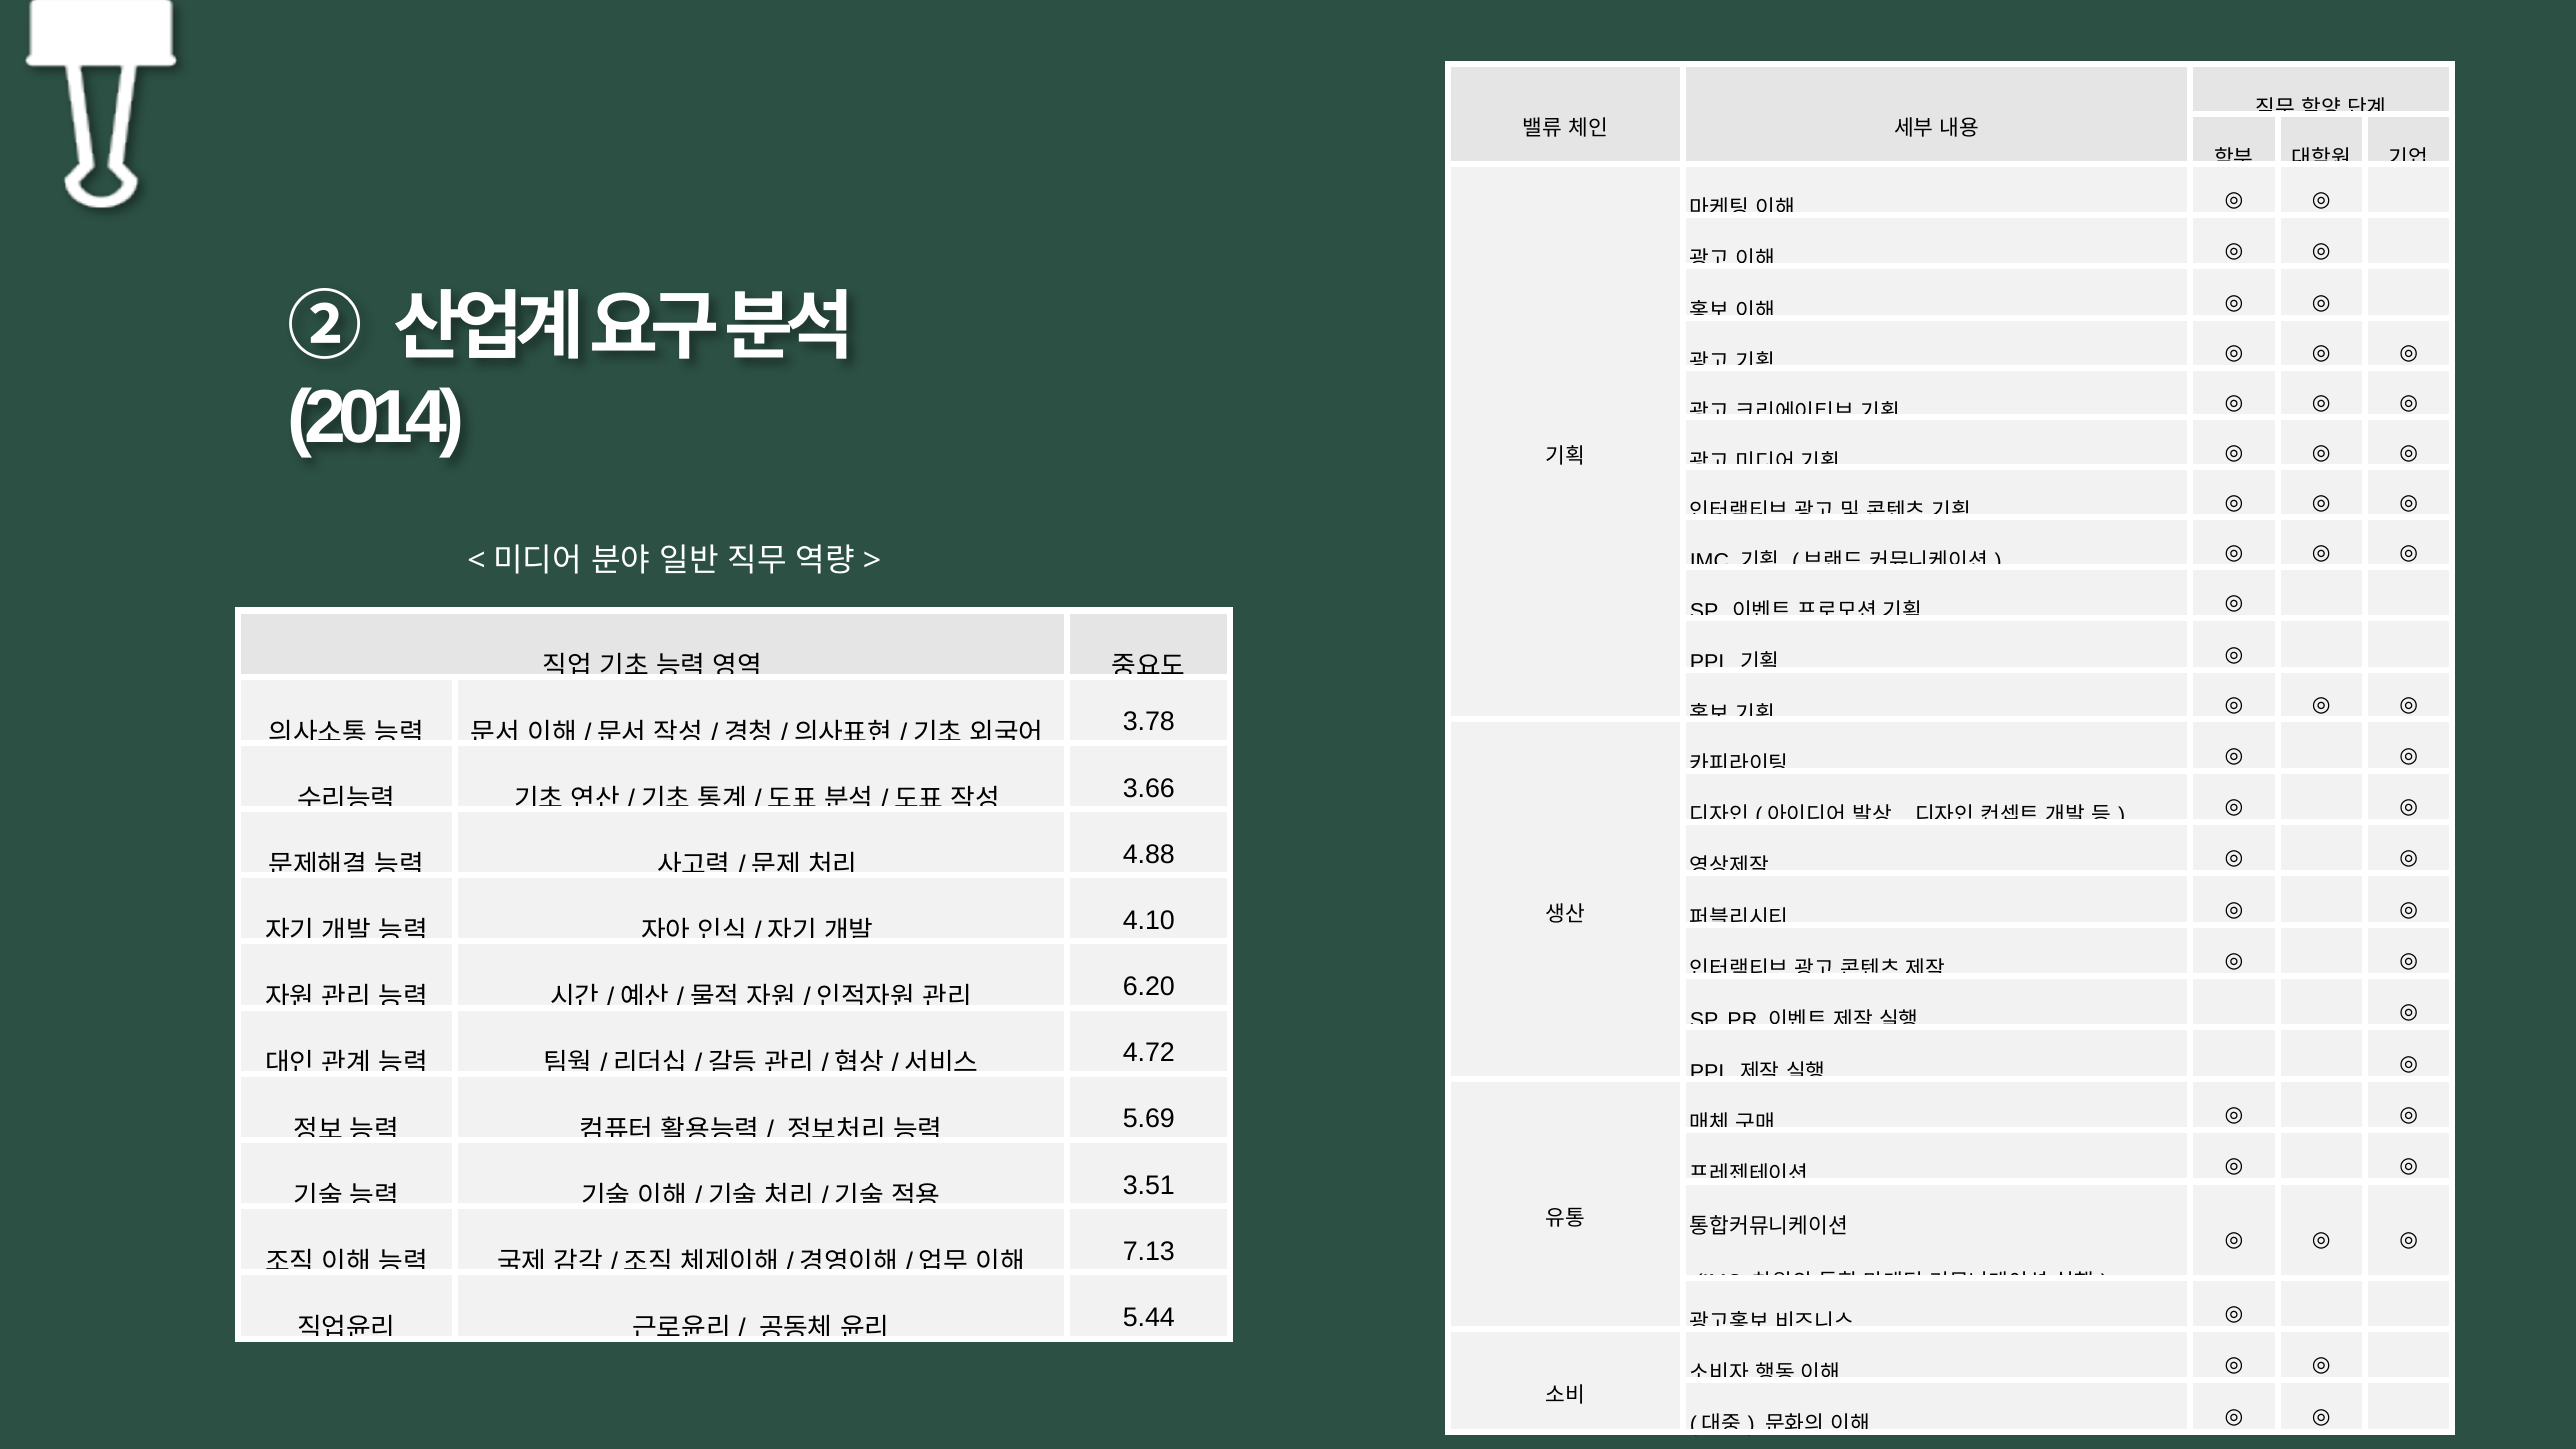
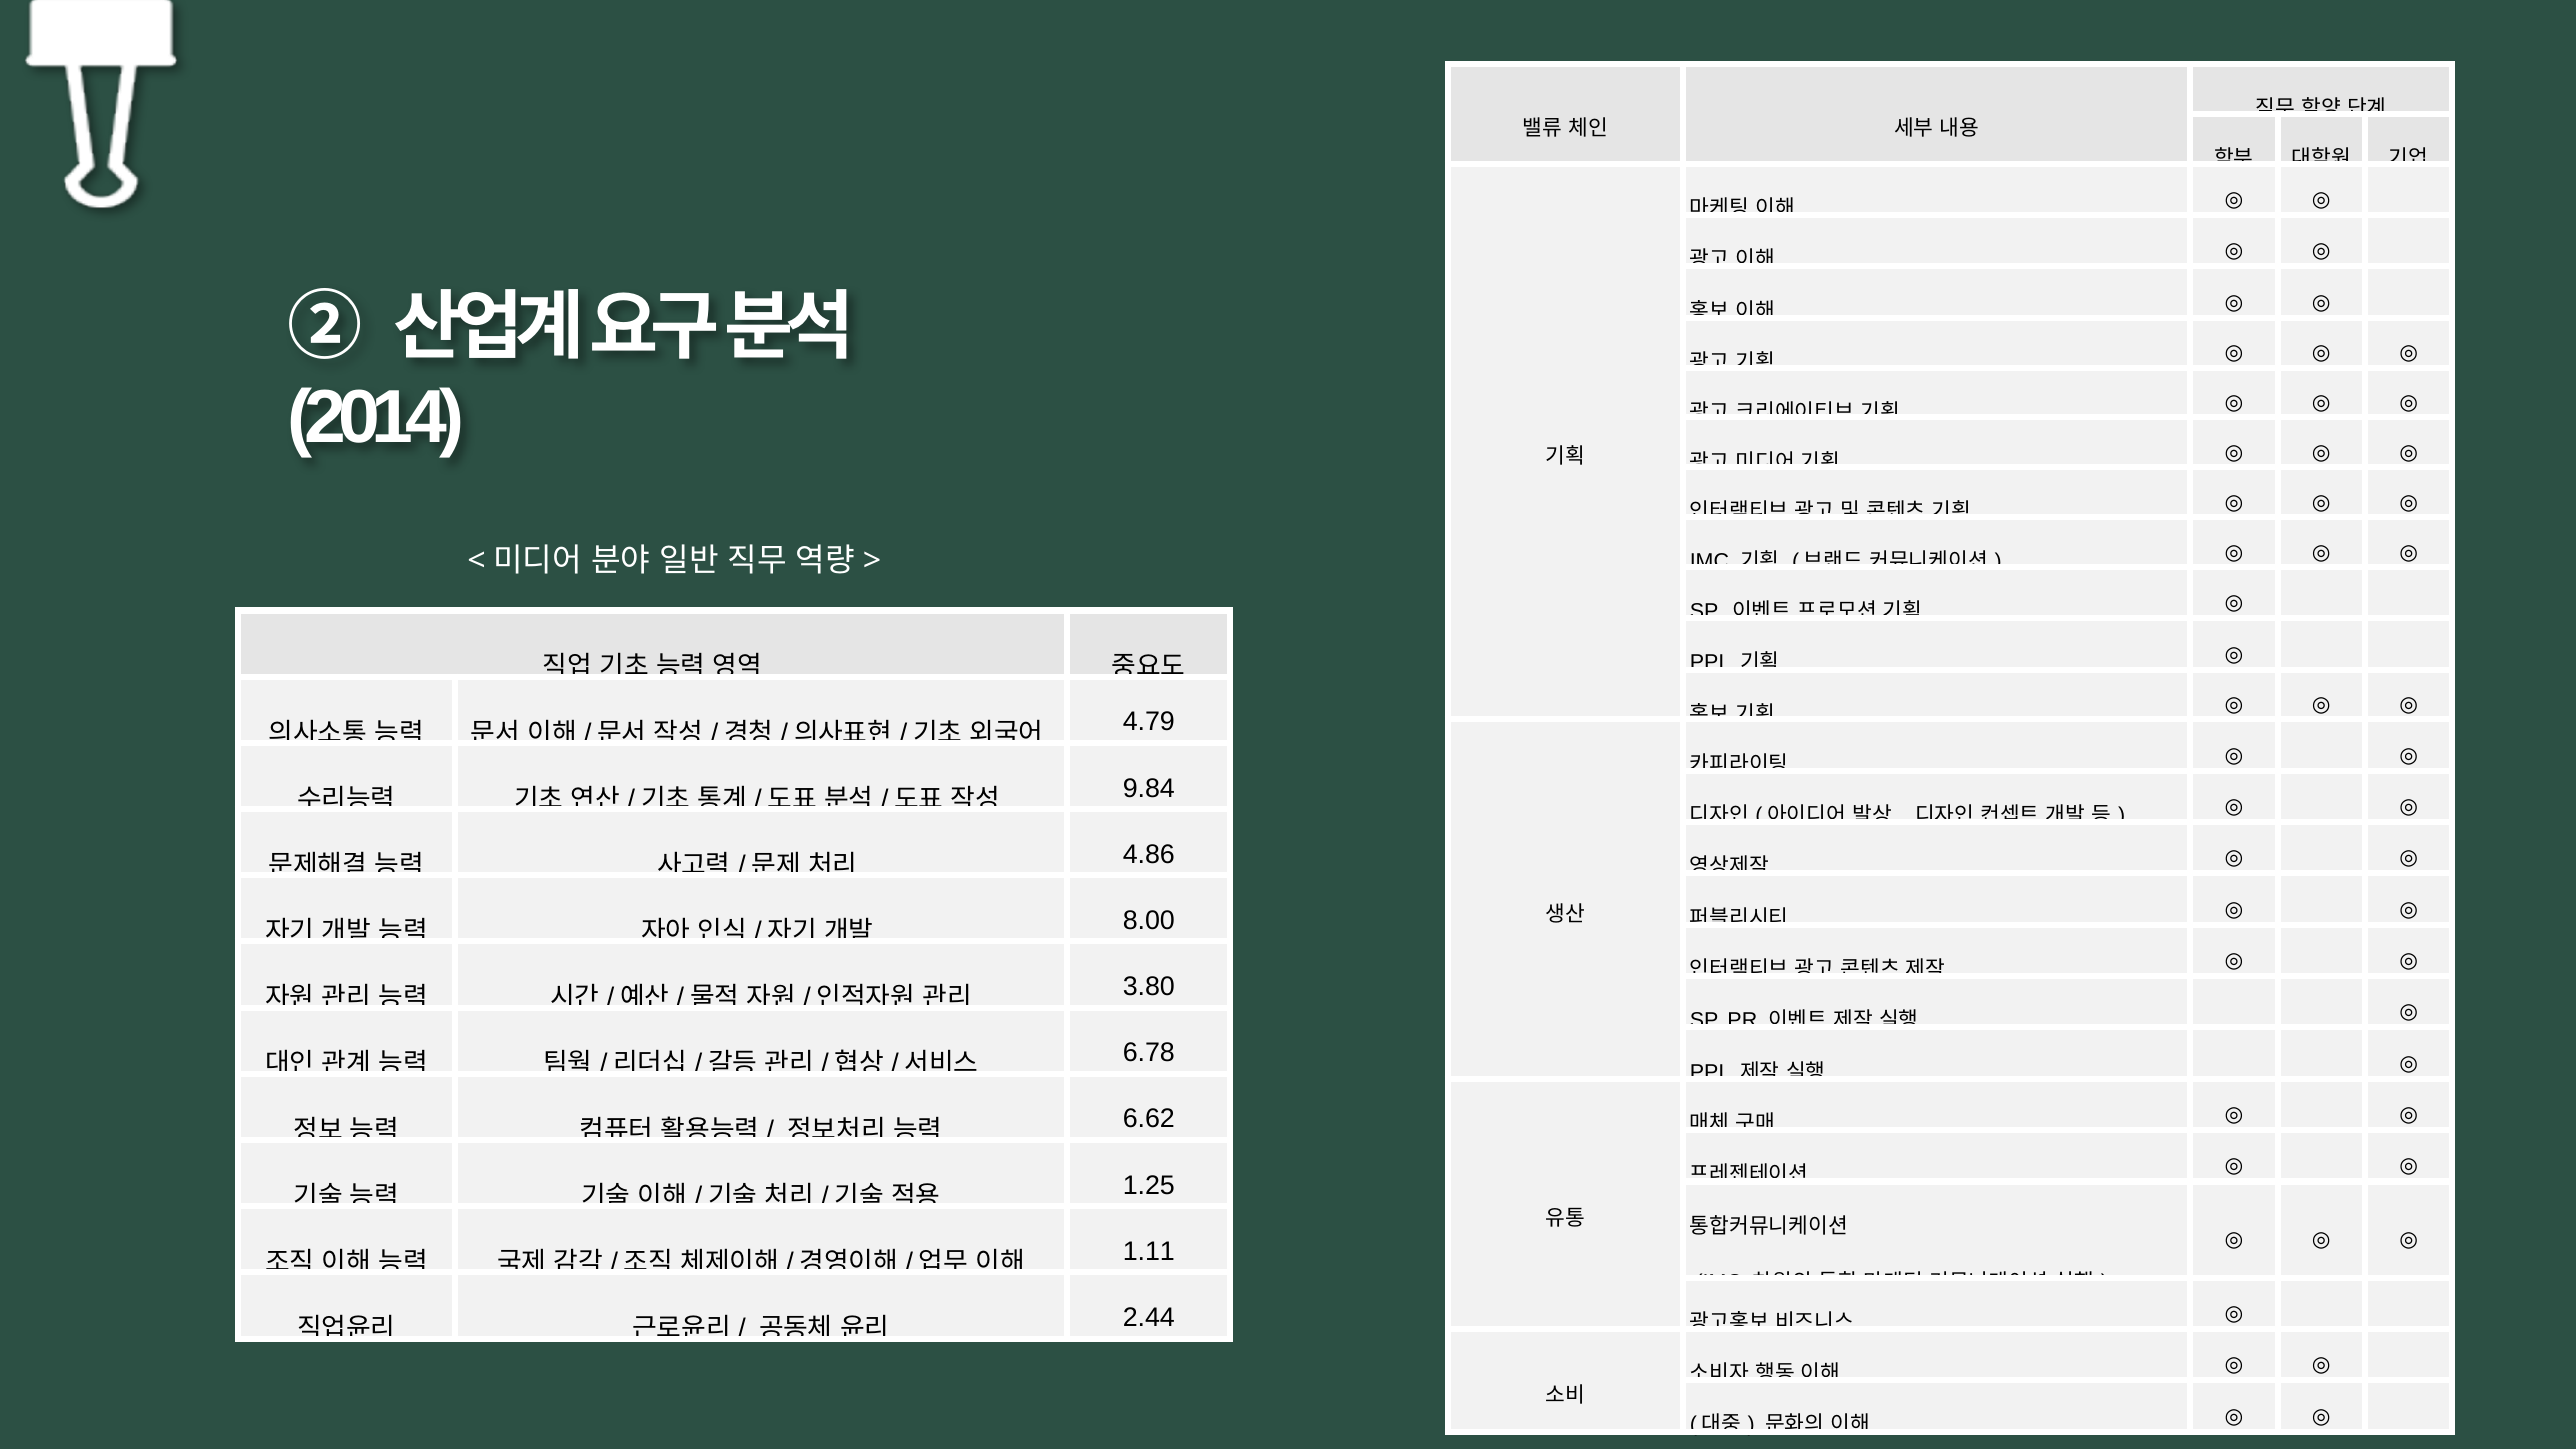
3.78: 3.78 -> 4.79 (1149, 722)
3.66: 3.66 -> 9.84 (1149, 788)
4.88: 4.88 -> 4.86 (1149, 854)
4.10: 4.10 -> 8.00 (1149, 921)
6.20: 6.20 -> 3.80 (1149, 987)
4.72: 4.72 -> 6.78 (1149, 1053)
5.69: 5.69 -> 6.62 (1149, 1119)
3.51: 3.51 -> 1.25 (1149, 1185)
7.13: 7.13 -> 1.11 (1149, 1251)
5.44: 5.44 -> 2.44 (1149, 1318)
